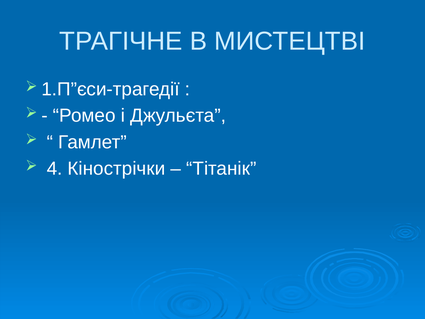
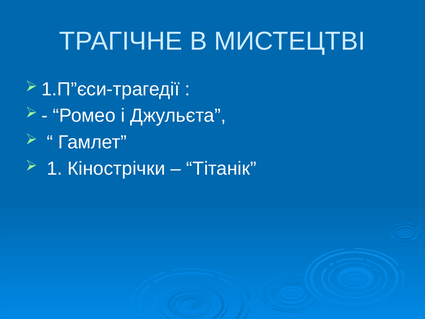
4: 4 -> 1 (55, 169)
